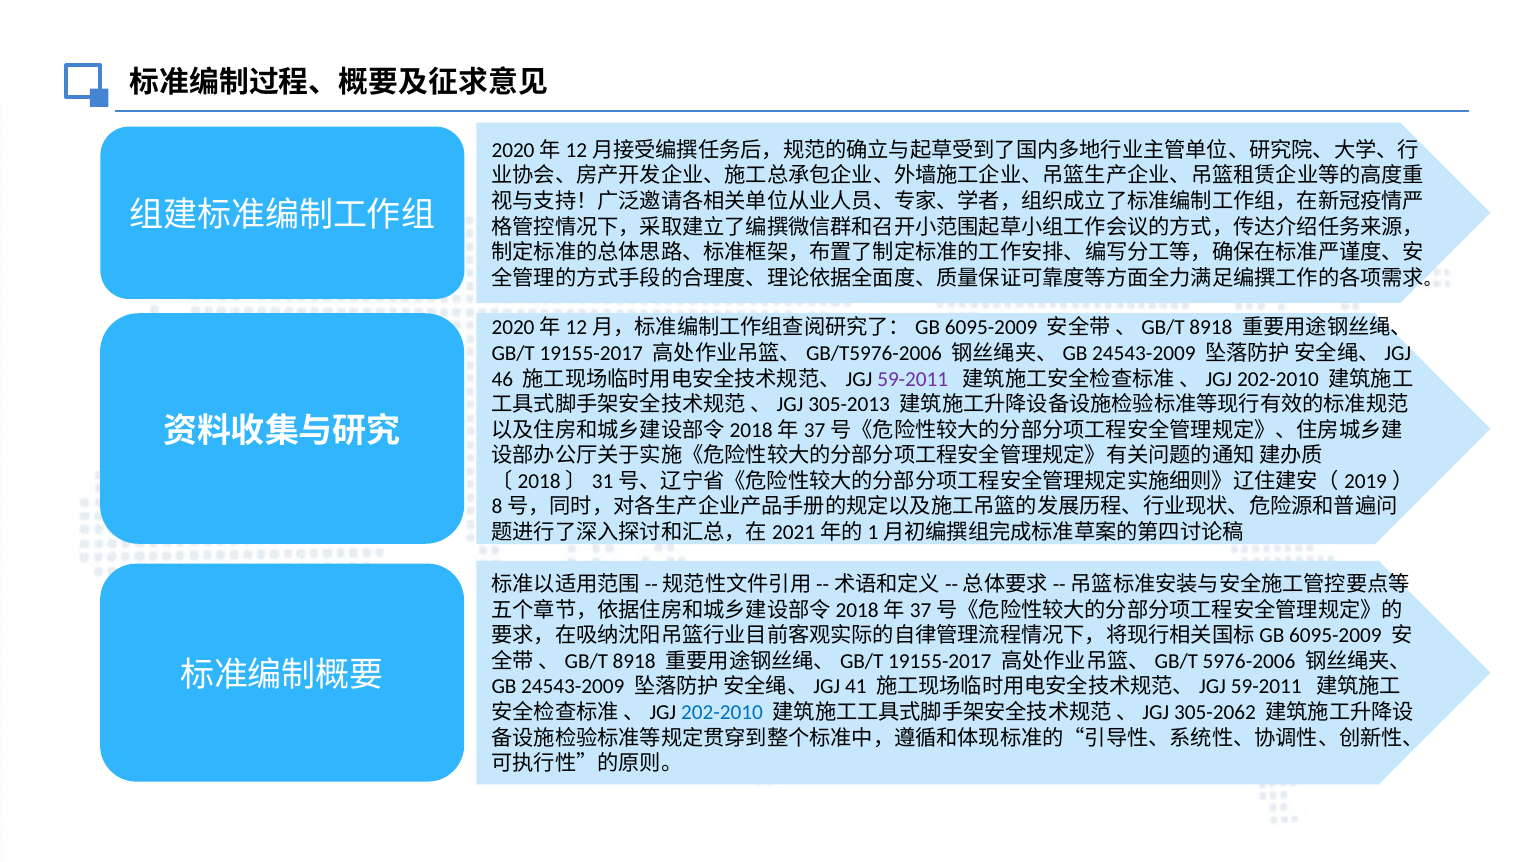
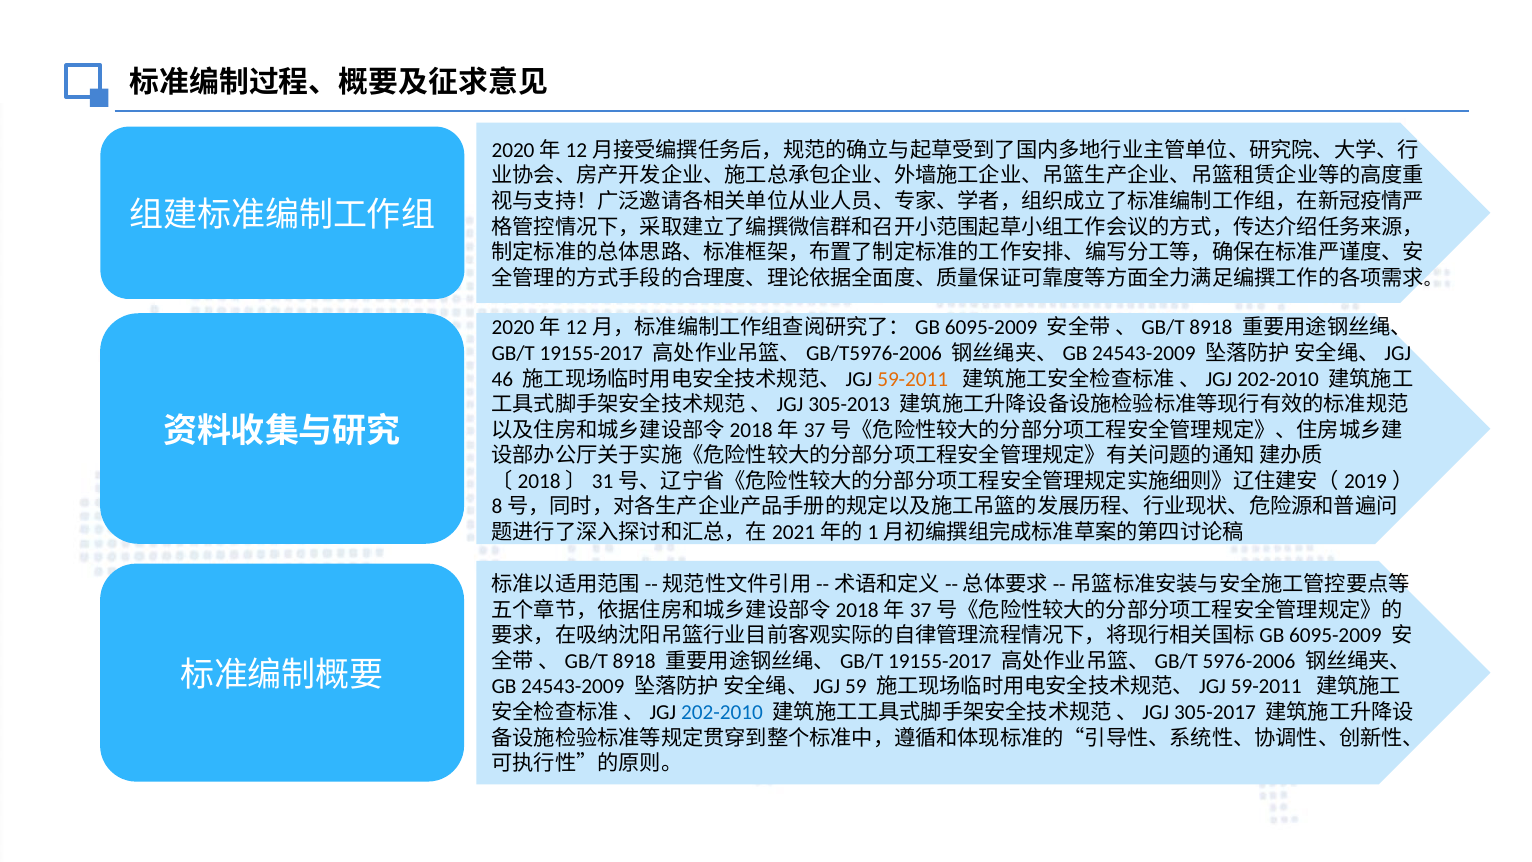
59-2011 colour: purple -> orange (913, 379)
41: 41 -> 59 (856, 687)
305-2062: 305-2062 -> 305-2017 (1215, 712)
